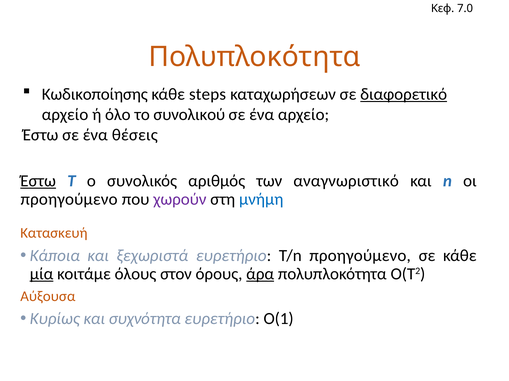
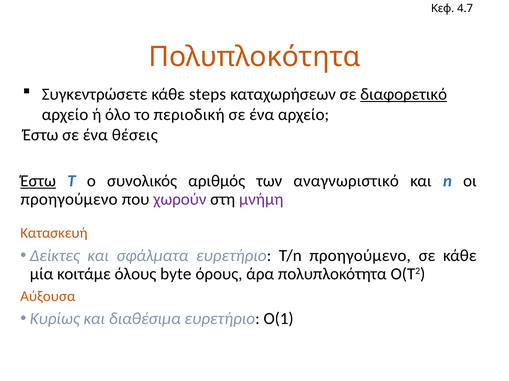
7.0: 7.0 -> 4.7 (465, 8)
Κωδικοποίησης: Κωδικοποίησης -> Συγκεντρώσετε (95, 94)
συνολικού: συνολικού -> περιοδική (189, 115)
μνήμη colour: blue -> purple (261, 200)
Κάποια: Κάποια -> Δείκτες (55, 256)
ξεχωριστά: ξεχωριστά -> σφάλματα (152, 256)
μία underline: present -> none (42, 274)
στον: στον -> byte (176, 274)
άρα underline: present -> none (260, 274)
συχνότητα: συχνότητα -> διαθέσιμα (145, 319)
